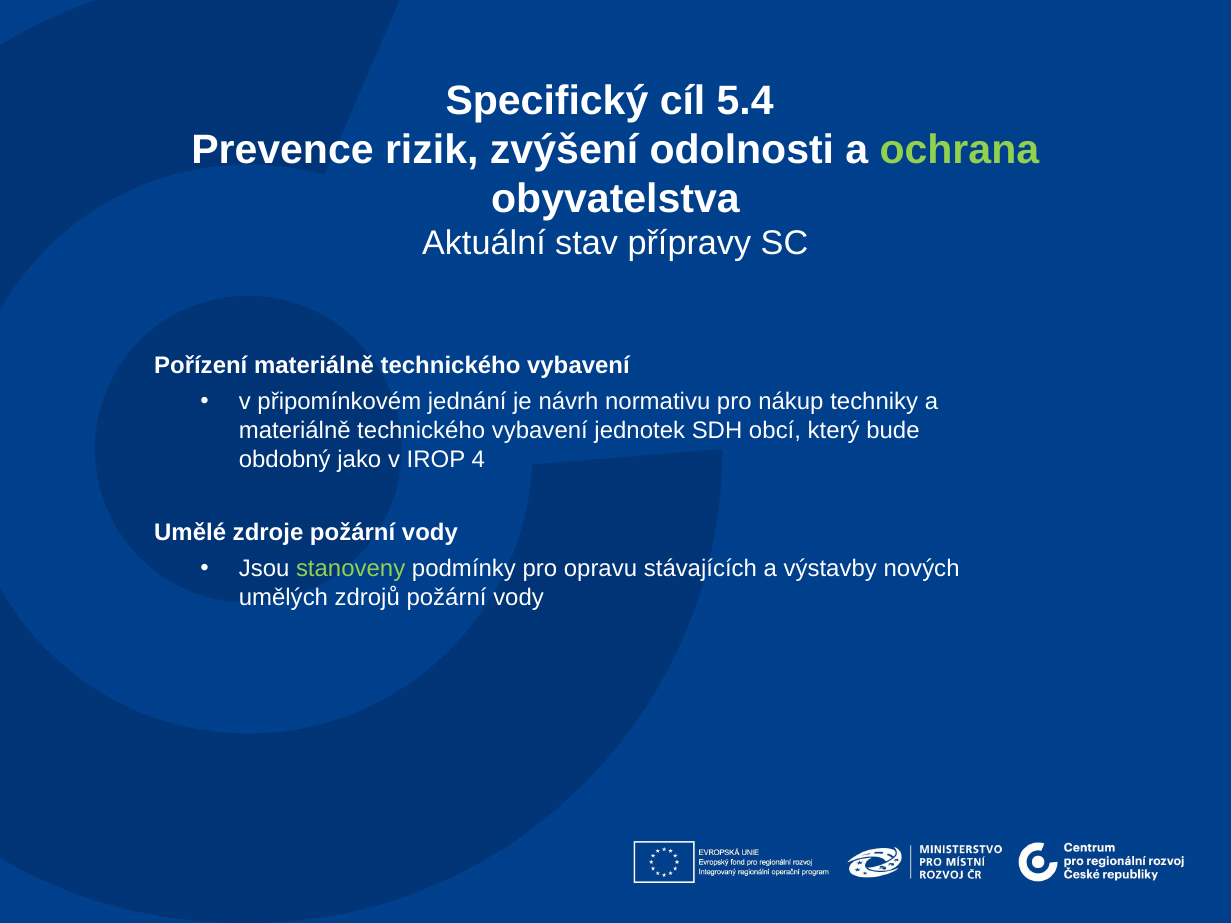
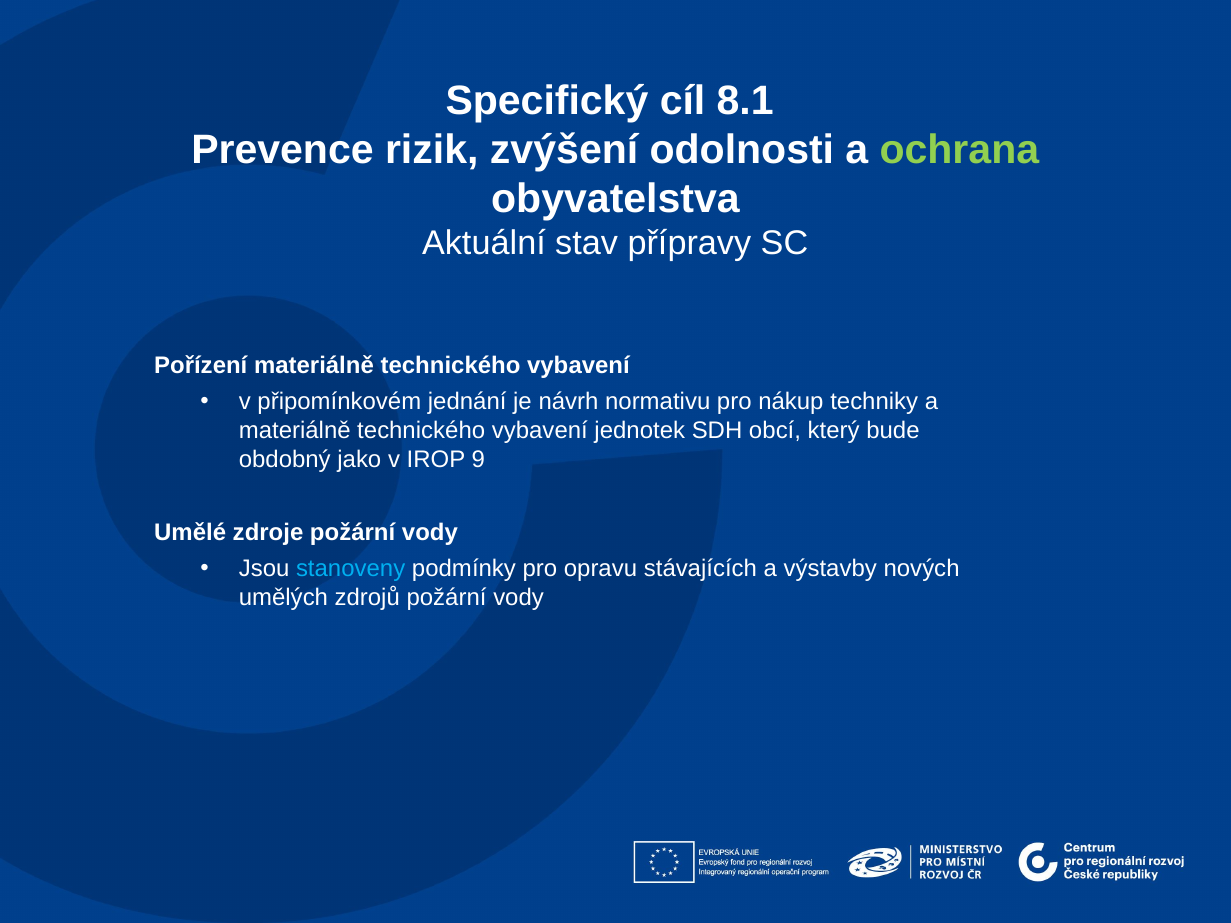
5.4: 5.4 -> 8.1 (745, 101)
4: 4 -> 9 (478, 459)
stanoveny colour: light green -> light blue (351, 569)
